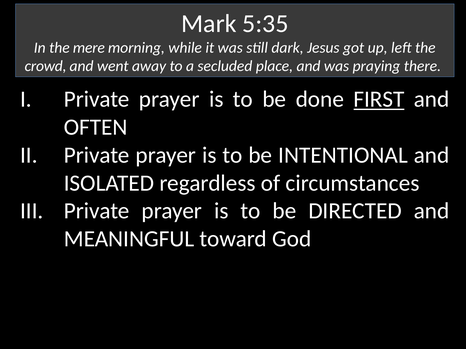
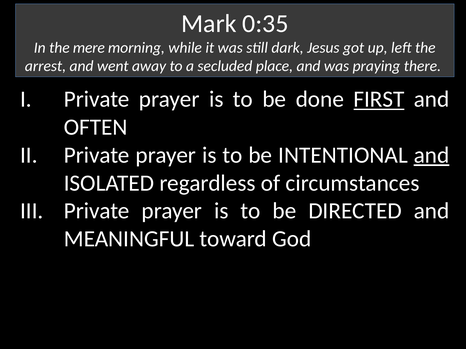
5:35: 5:35 -> 0:35 (265, 24)
crowd: crowd -> arrest (45, 66)
and underline: none -> present (432, 155)
